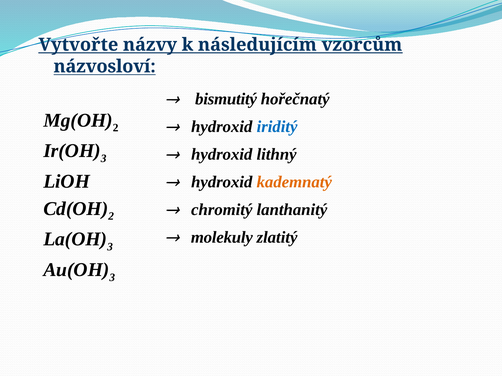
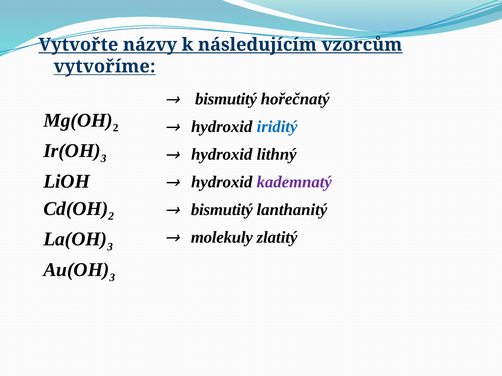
názvosloví: názvosloví -> vytvoříme (105, 67)
kademnatý colour: orange -> purple (294, 182)
chromitý: chromitý -> bismutitý (222, 210)
